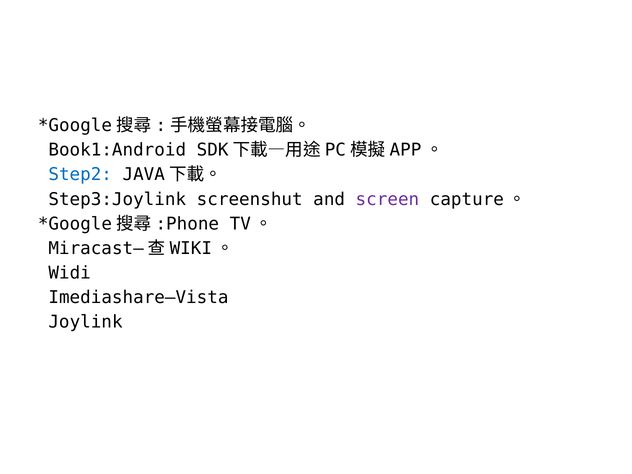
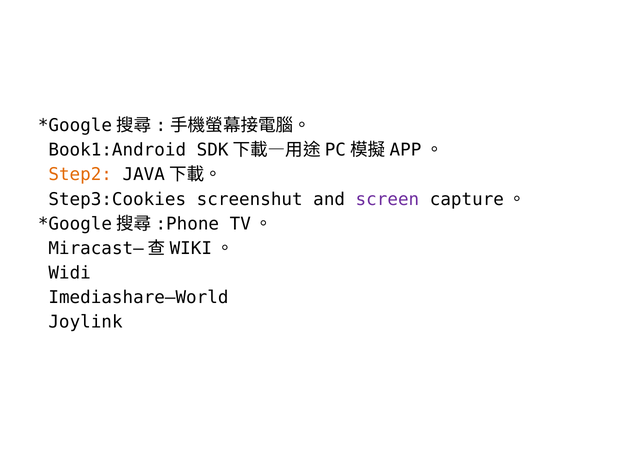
Step2 colour: blue -> orange (80, 175)
Step3:Joylink: Step3:Joylink -> Step3:Cookies (117, 199)
Imediashare—Vista: Imediashare—Vista -> Imediashare—World (138, 298)
